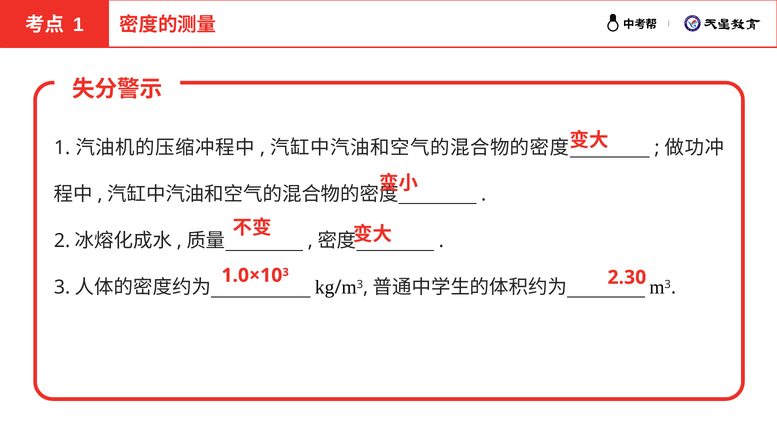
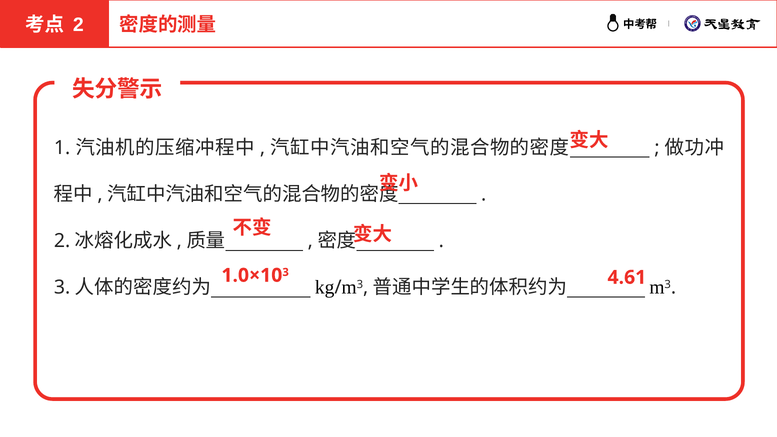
1: 1 -> 2 (78, 25)
2.30: 2.30 -> 4.61 (627, 277)
